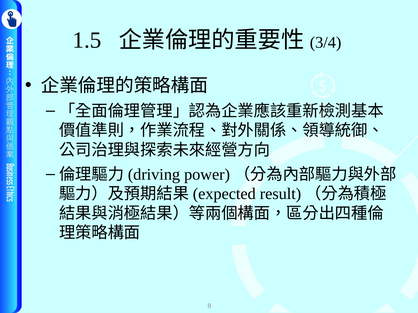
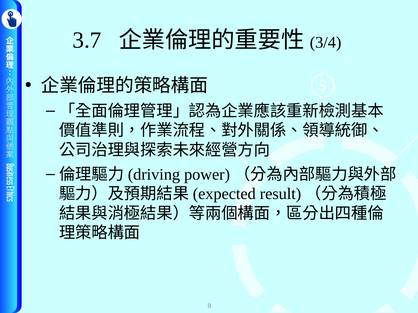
1.5: 1.5 -> 3.7 (87, 40)
